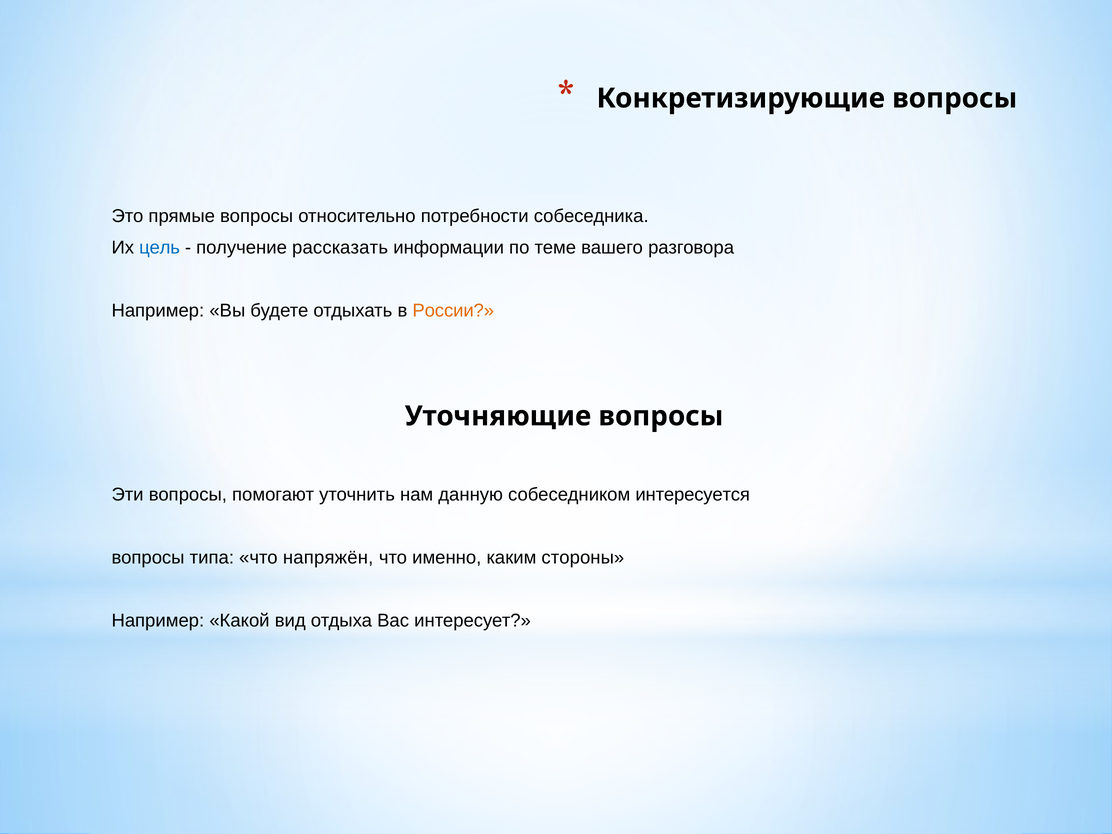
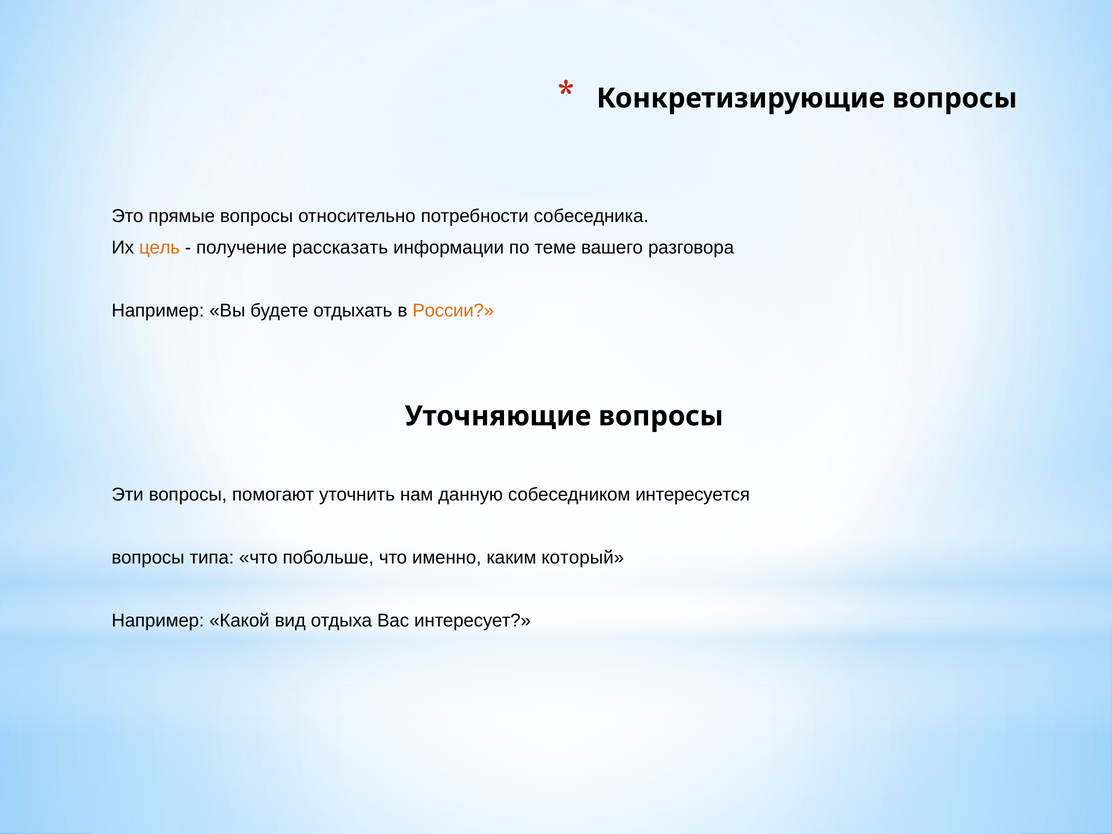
цель colour: blue -> orange (160, 248)
напряжён: напряжён -> побольше (328, 558)
стороны: стороны -> который (583, 558)
